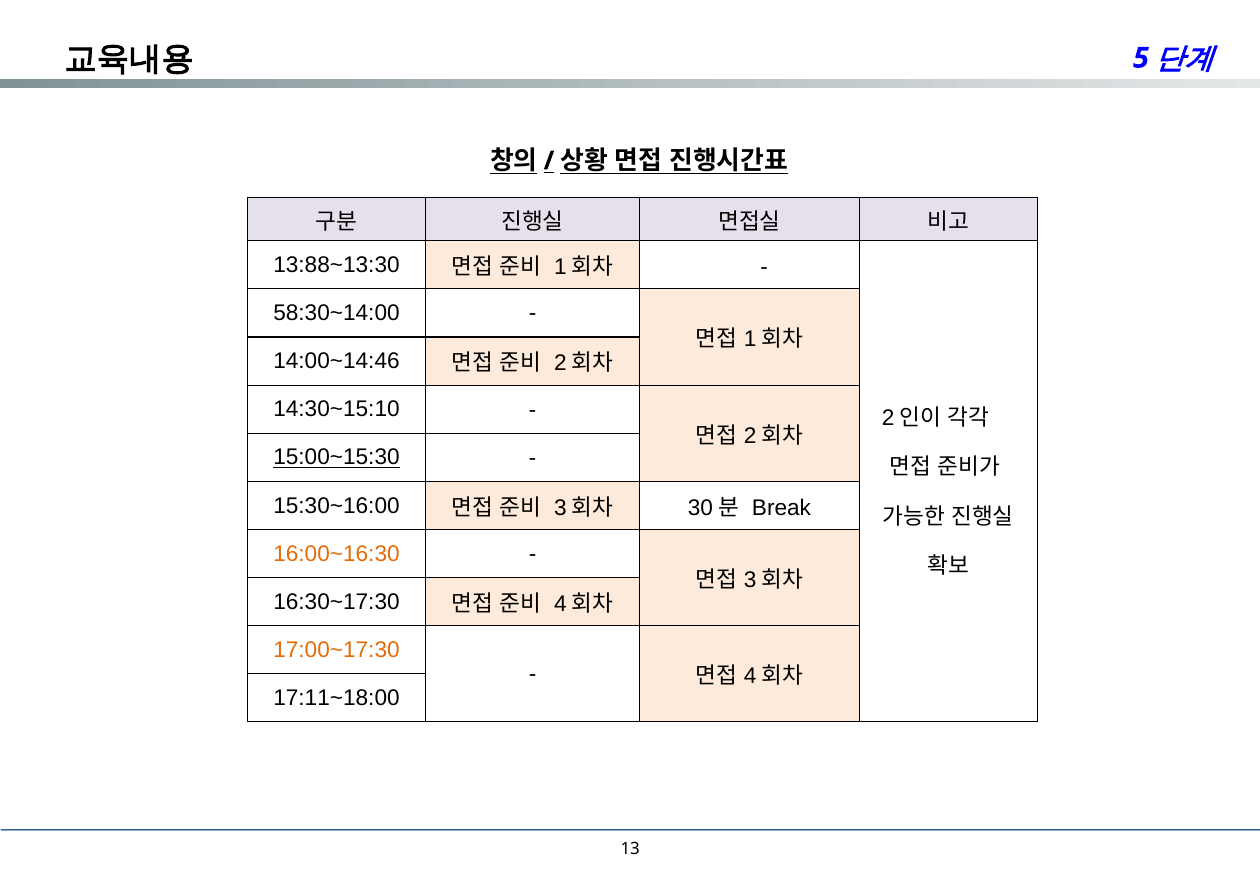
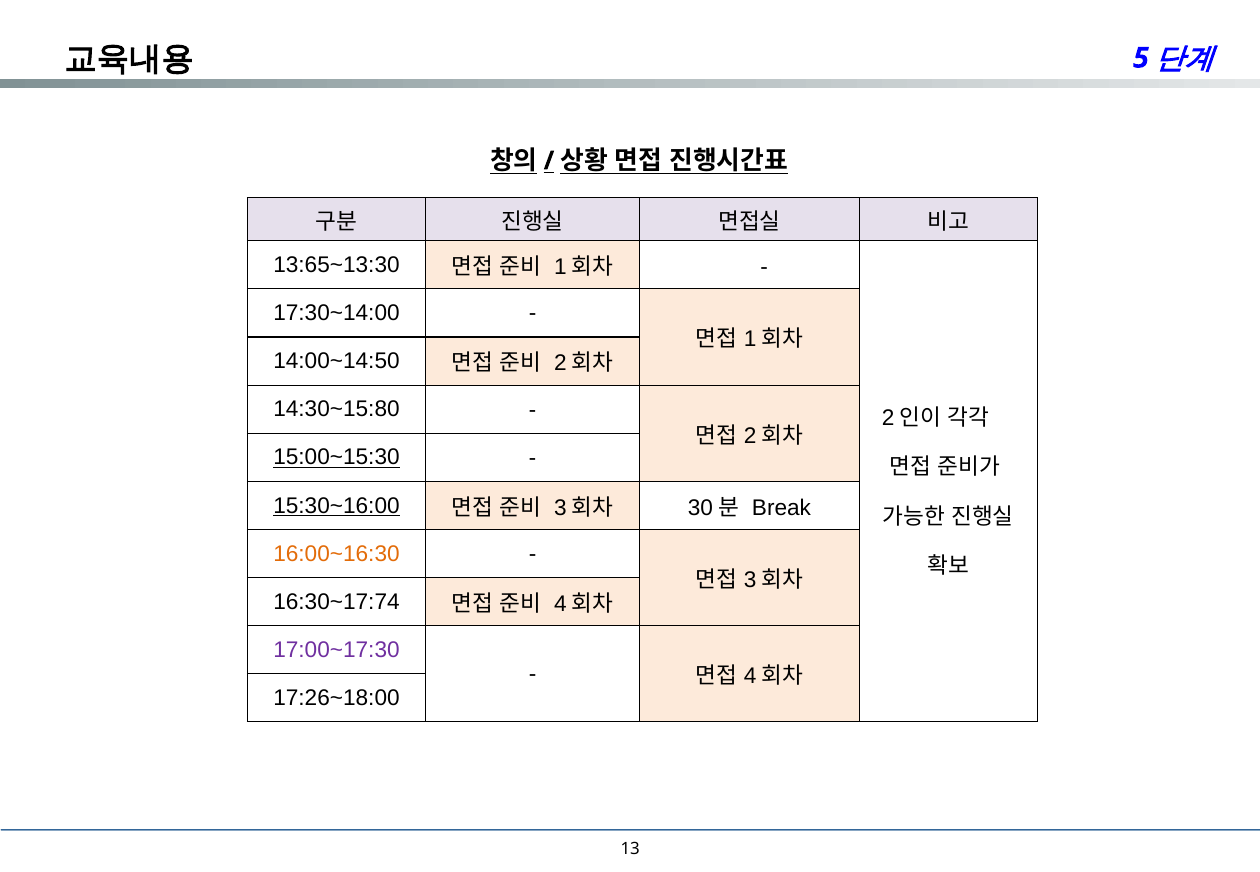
13:88~13:30: 13:88~13:30 -> 13:65~13:30 (336, 265)
58:30~14:00: 58:30~14:00 -> 17:30~14:00 (336, 313)
14:00~14:46: 14:00~14:46 -> 14:00~14:50 (336, 362)
14:30~15:10: 14:30~15:10 -> 14:30~15:80 (336, 410)
15:30~16:00 underline: none -> present (336, 506)
16:30~17:30: 16:30~17:30 -> 16:30~17:74 (336, 602)
17:00~17:30 colour: orange -> purple (336, 650)
17:11~18:00: 17:11~18:00 -> 17:26~18:00 (336, 698)
